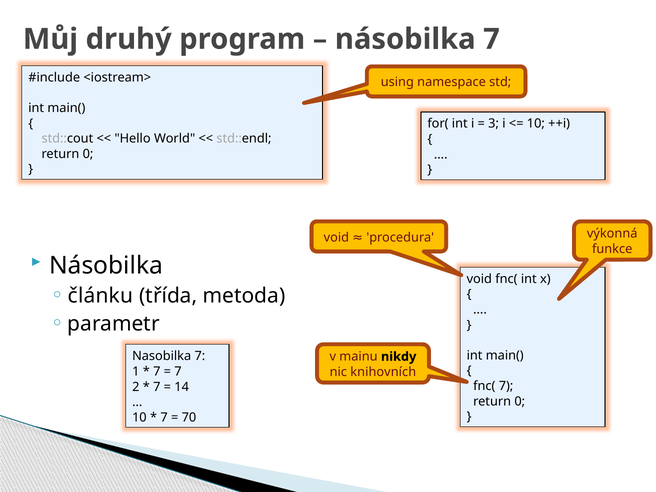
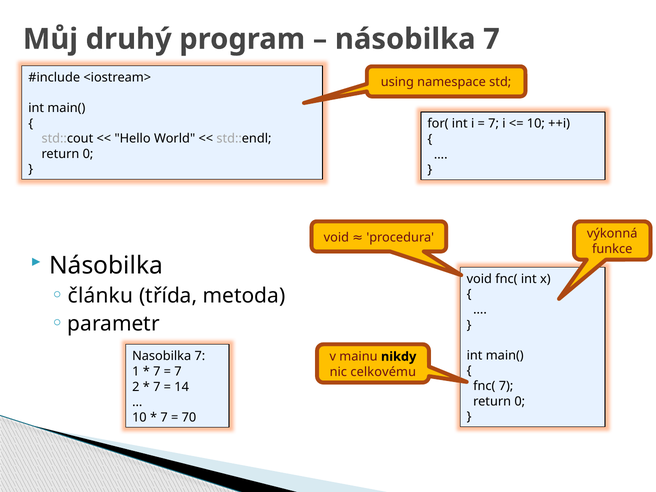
3: 3 -> 7 (494, 124)
knihovních: knihovních -> celkovému (383, 372)
